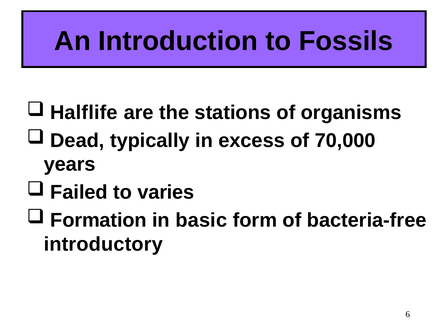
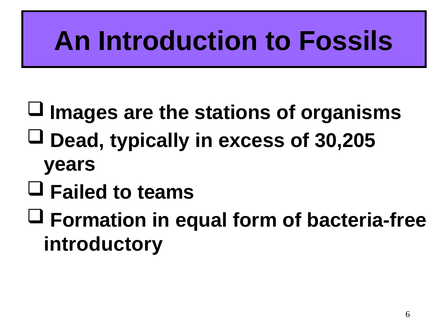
Halflife: Halflife -> Images (84, 113)
70,000: 70,000 -> 30,205 (345, 141)
varies: varies -> teams (166, 192)
basic: basic -> equal (201, 220)
